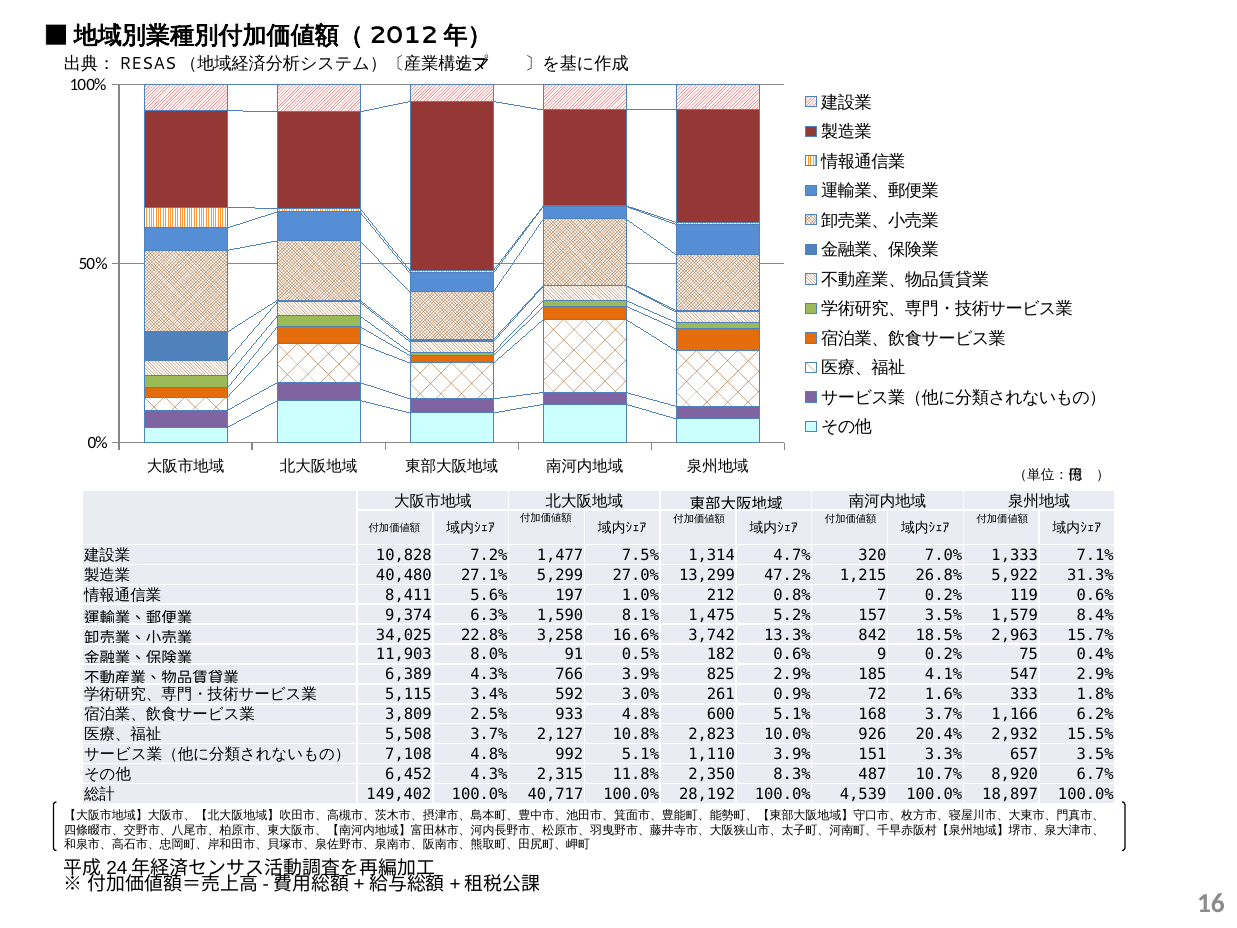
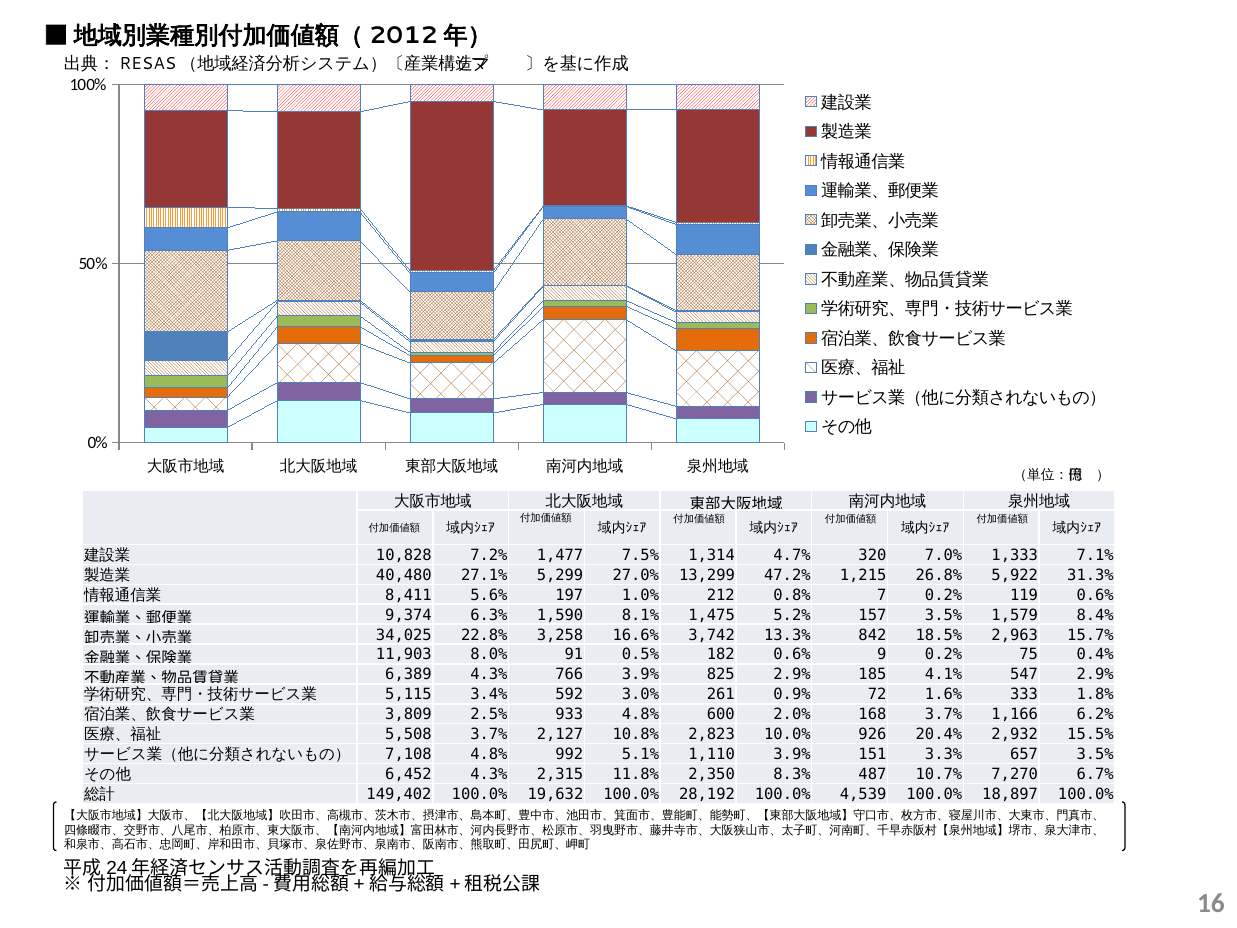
600 5.1%: 5.1% -> 2.0% (792, 714)
8,920: 8,920 -> 7,270 (1015, 774)
40,717: 40,717 -> 19,632 (555, 794)
